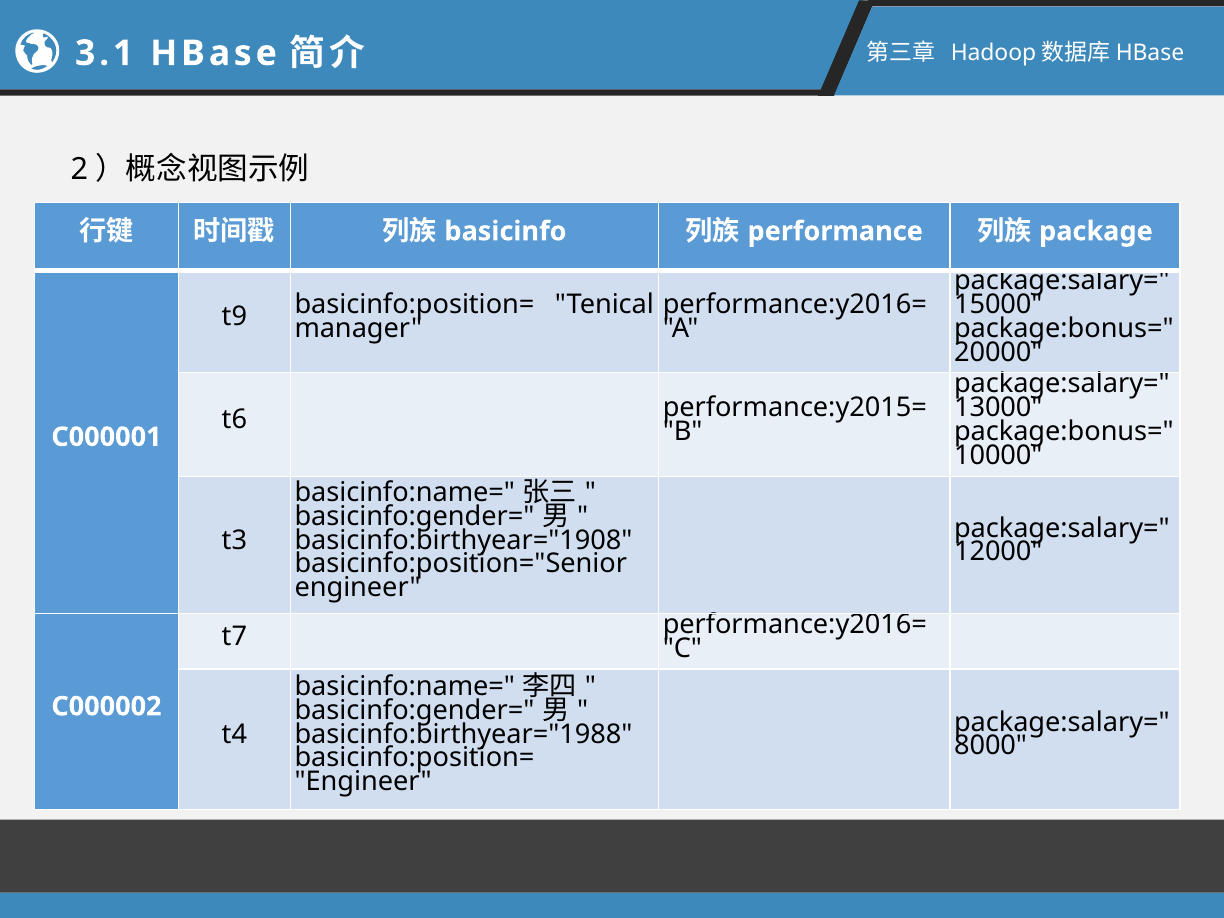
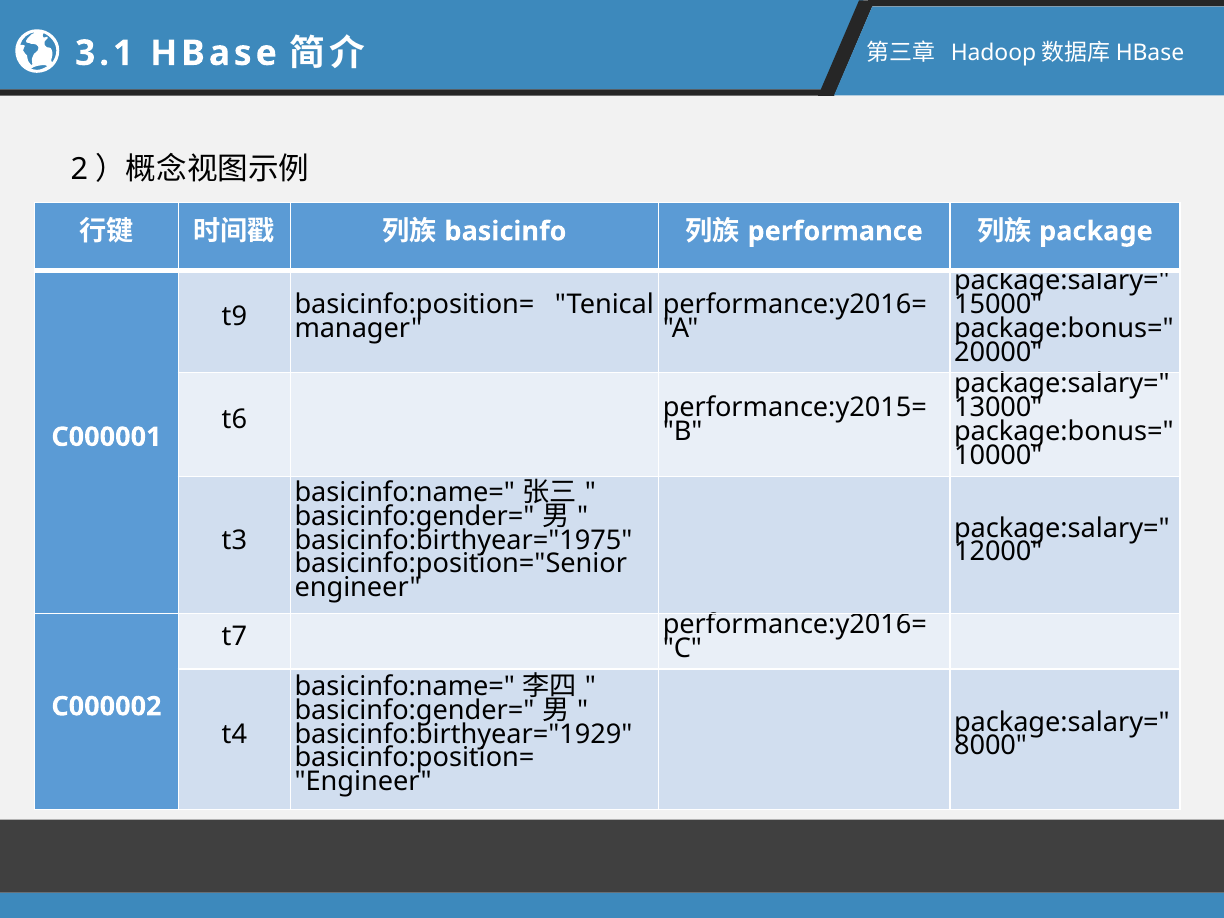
basicinfo:birthyear="1908: basicinfo:birthyear="1908 -> basicinfo:birthyear="1975 (464, 540)
basicinfo:birthyear="1988: basicinfo:birthyear="1988 -> basicinfo:birthyear="1929 (464, 734)
